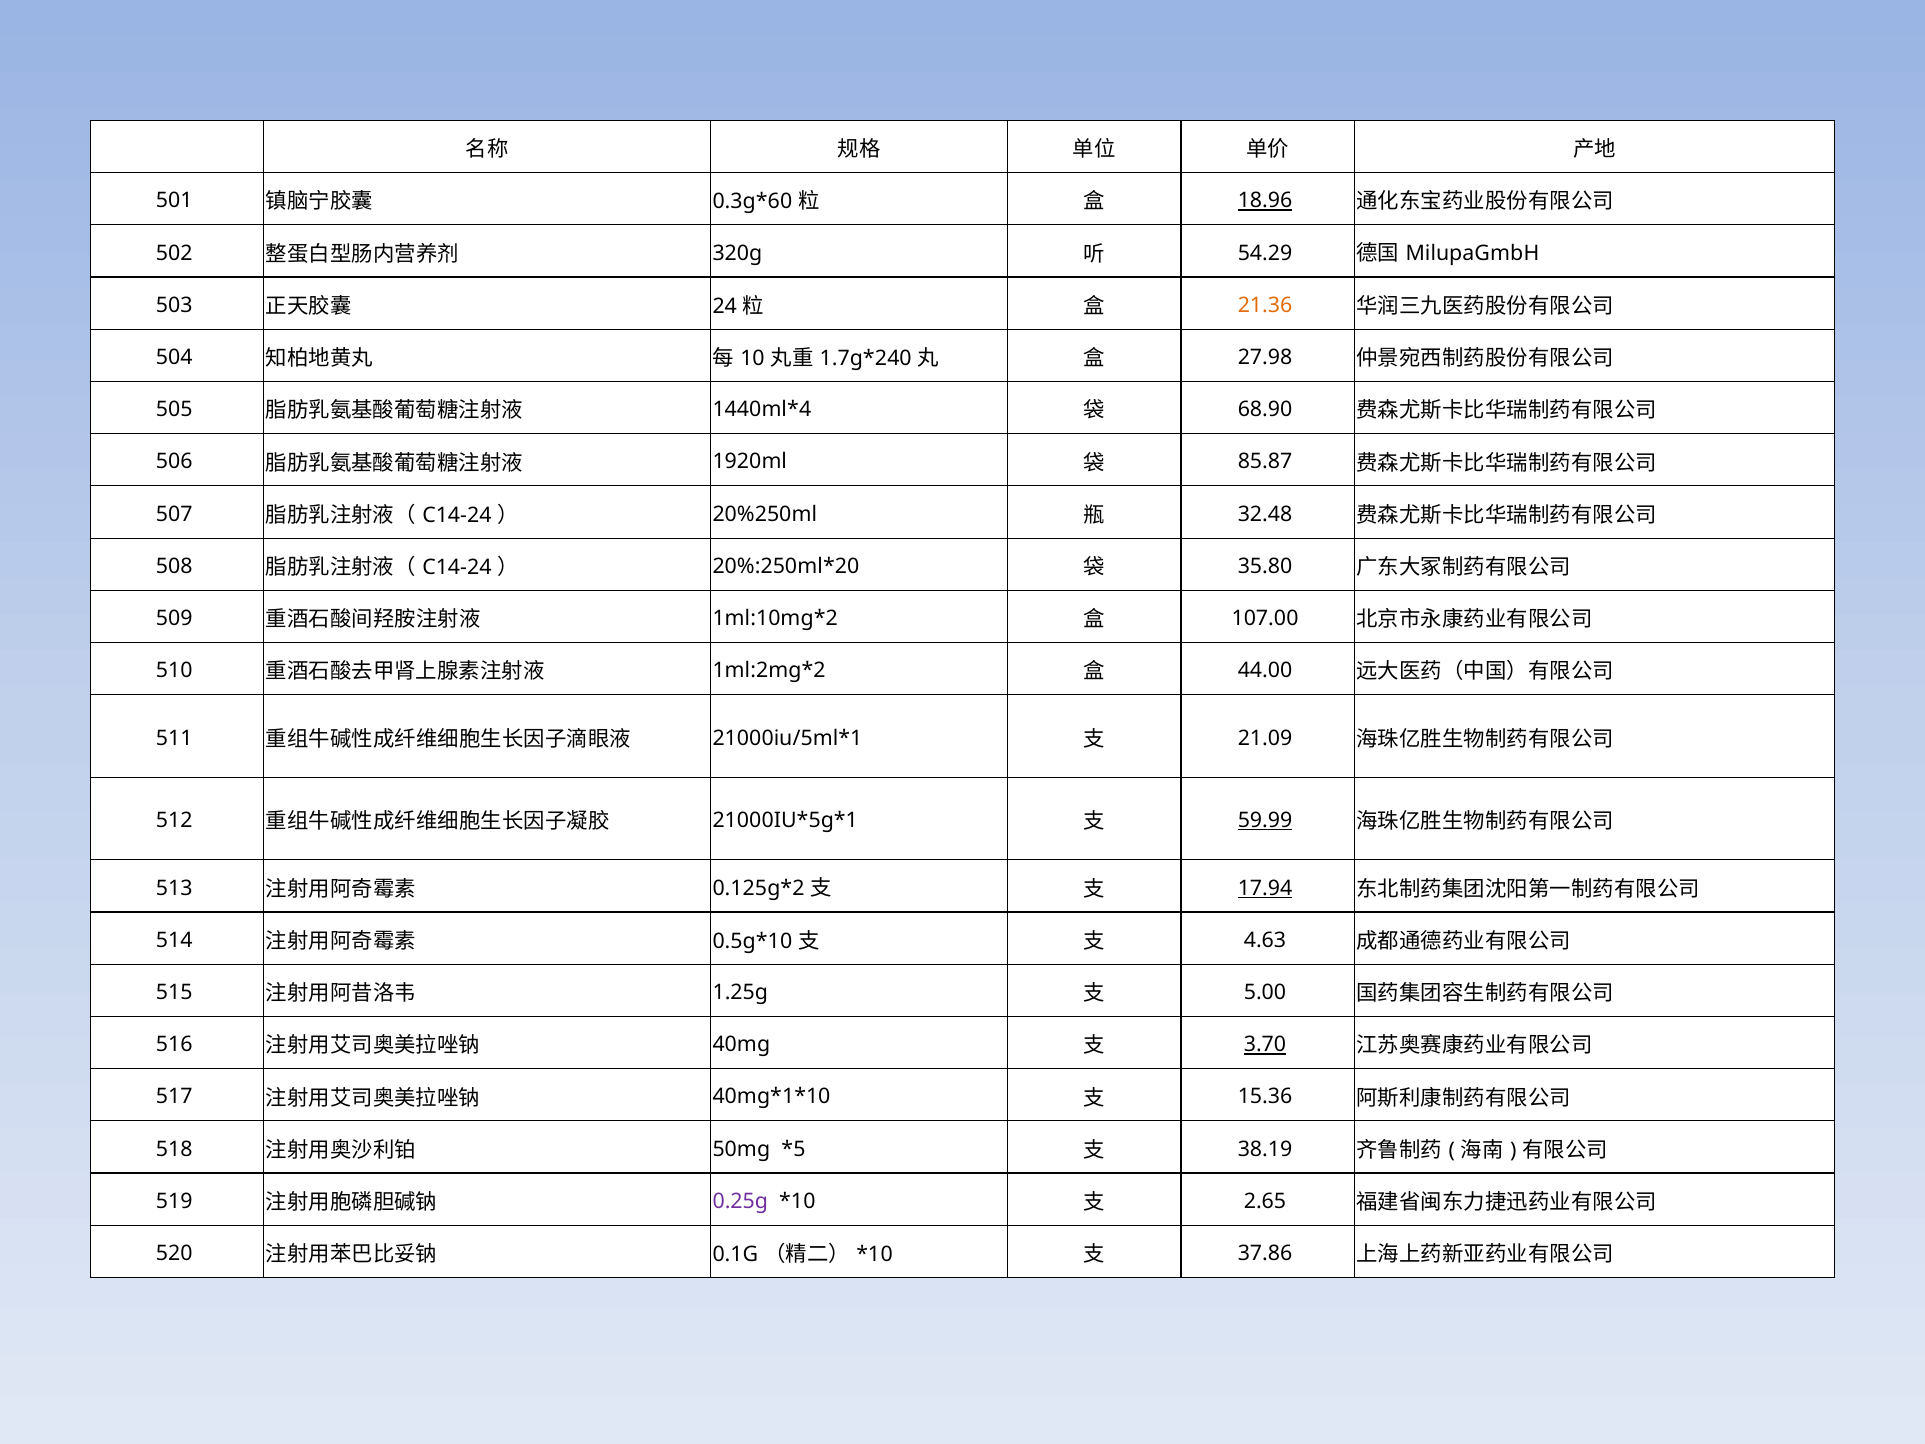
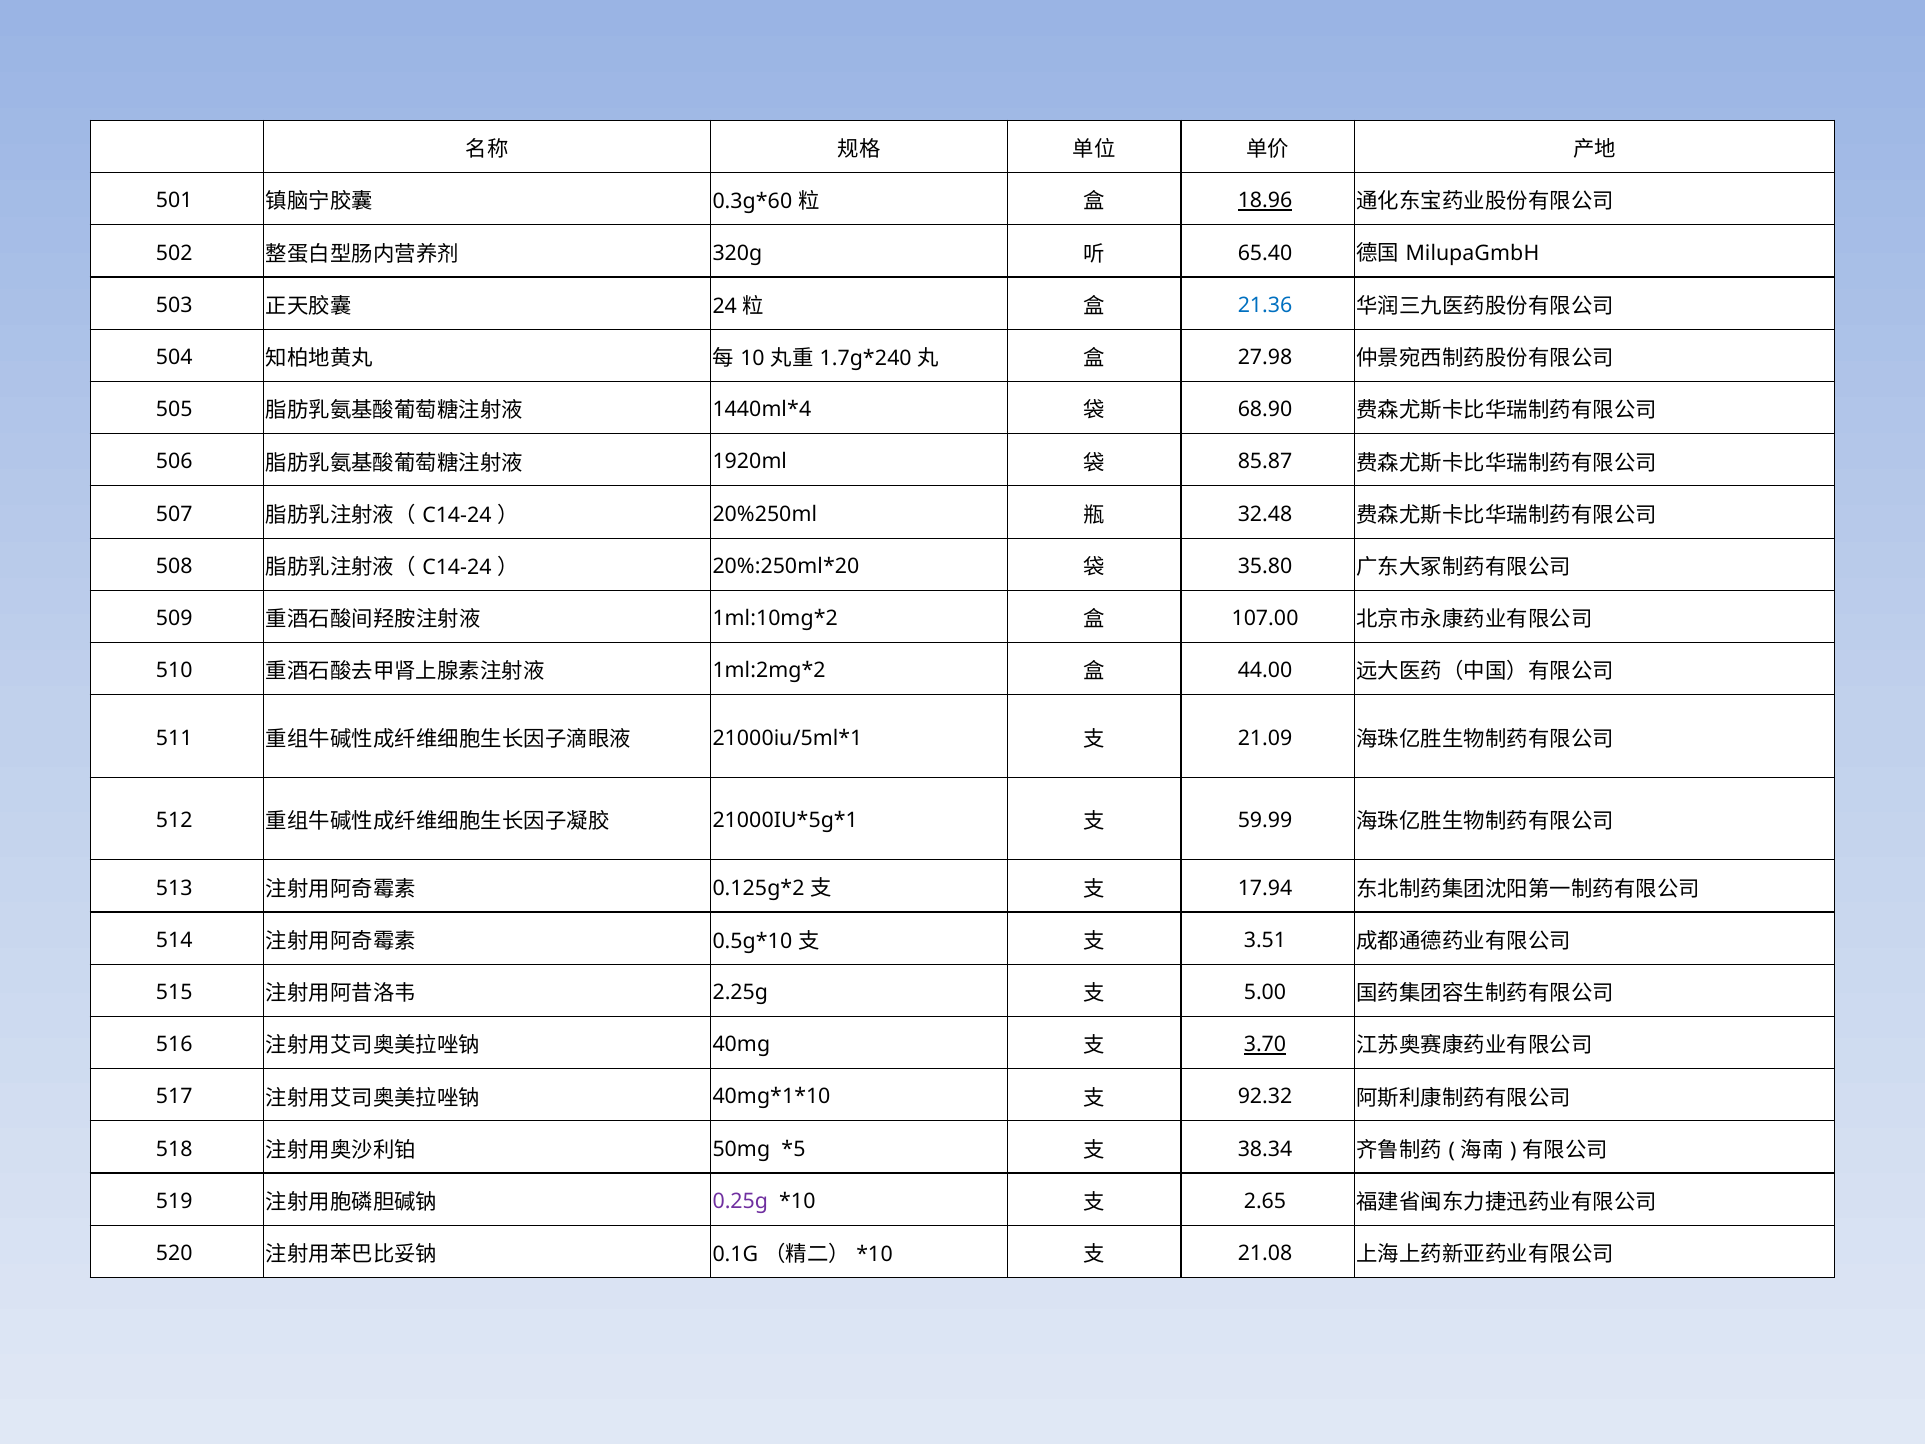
54.29: 54.29 -> 65.40 (1265, 253)
21.36 colour: orange -> blue (1265, 305)
59.99 underline: present -> none (1265, 820)
17.94 underline: present -> none (1265, 888)
4.63: 4.63 -> 3.51 (1265, 940)
1.25g: 1.25g -> 2.25g (740, 992)
15.36: 15.36 -> 92.32 (1265, 1097)
38.19: 38.19 -> 38.34 (1265, 1149)
37.86: 37.86 -> 21.08 (1265, 1253)
